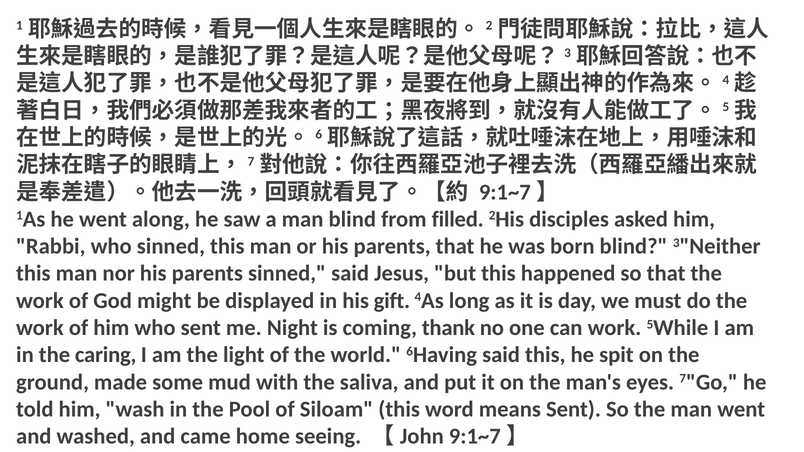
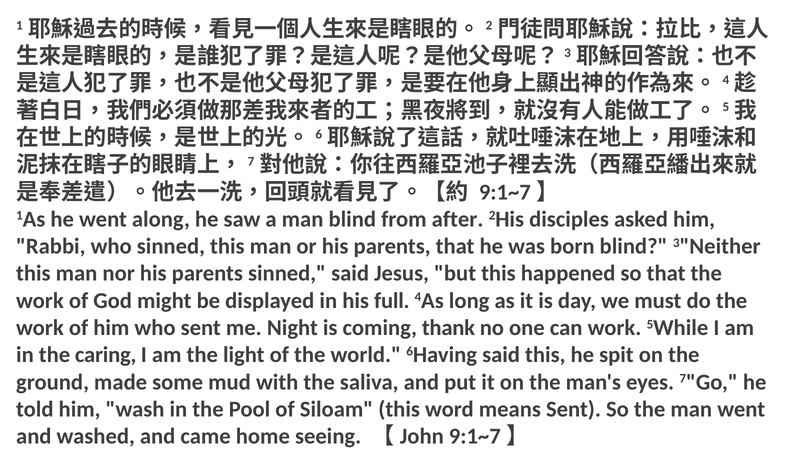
filled: filled -> after (458, 219)
gift: gift -> full (392, 301)
